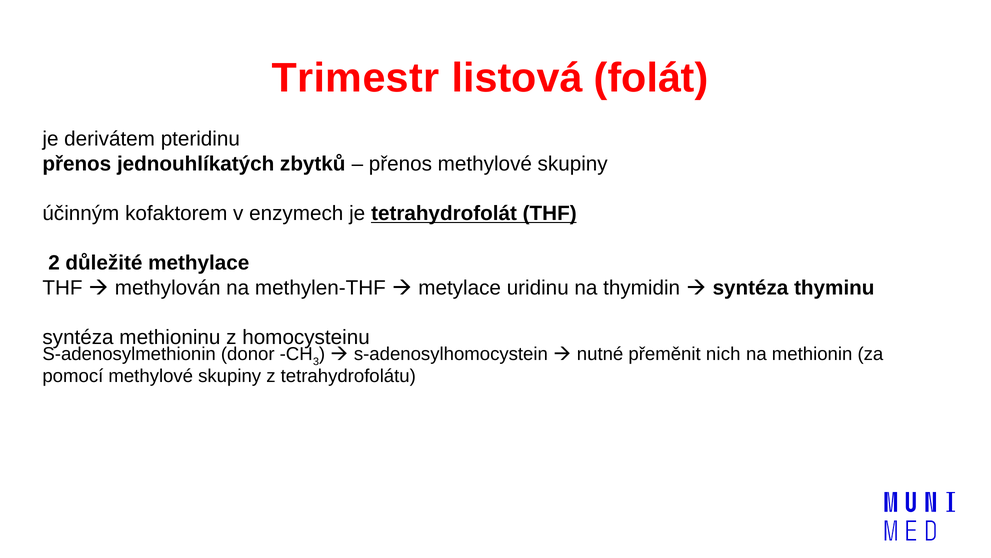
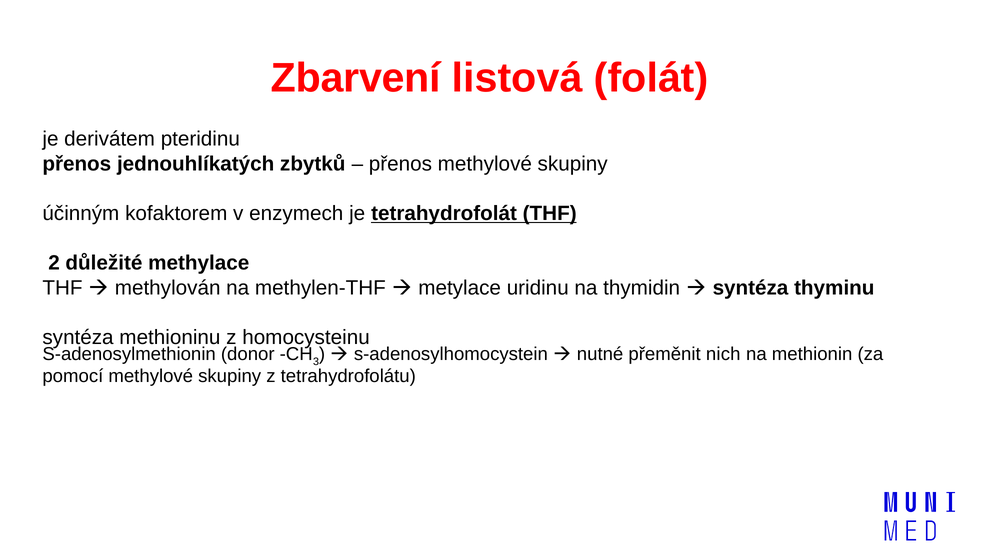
Trimestr: Trimestr -> Zbarvení (356, 78)
